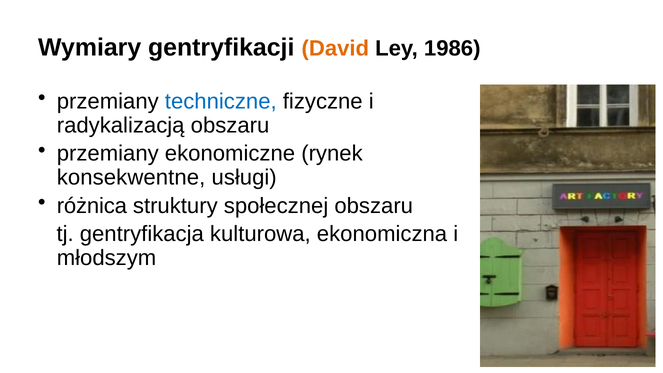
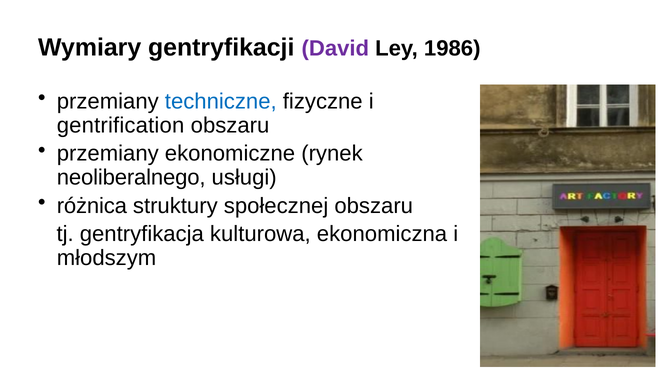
David colour: orange -> purple (335, 49)
radykalizacją: radykalizacją -> gentrification (121, 125)
konsekwentne: konsekwentne -> neoliberalnego (131, 177)
